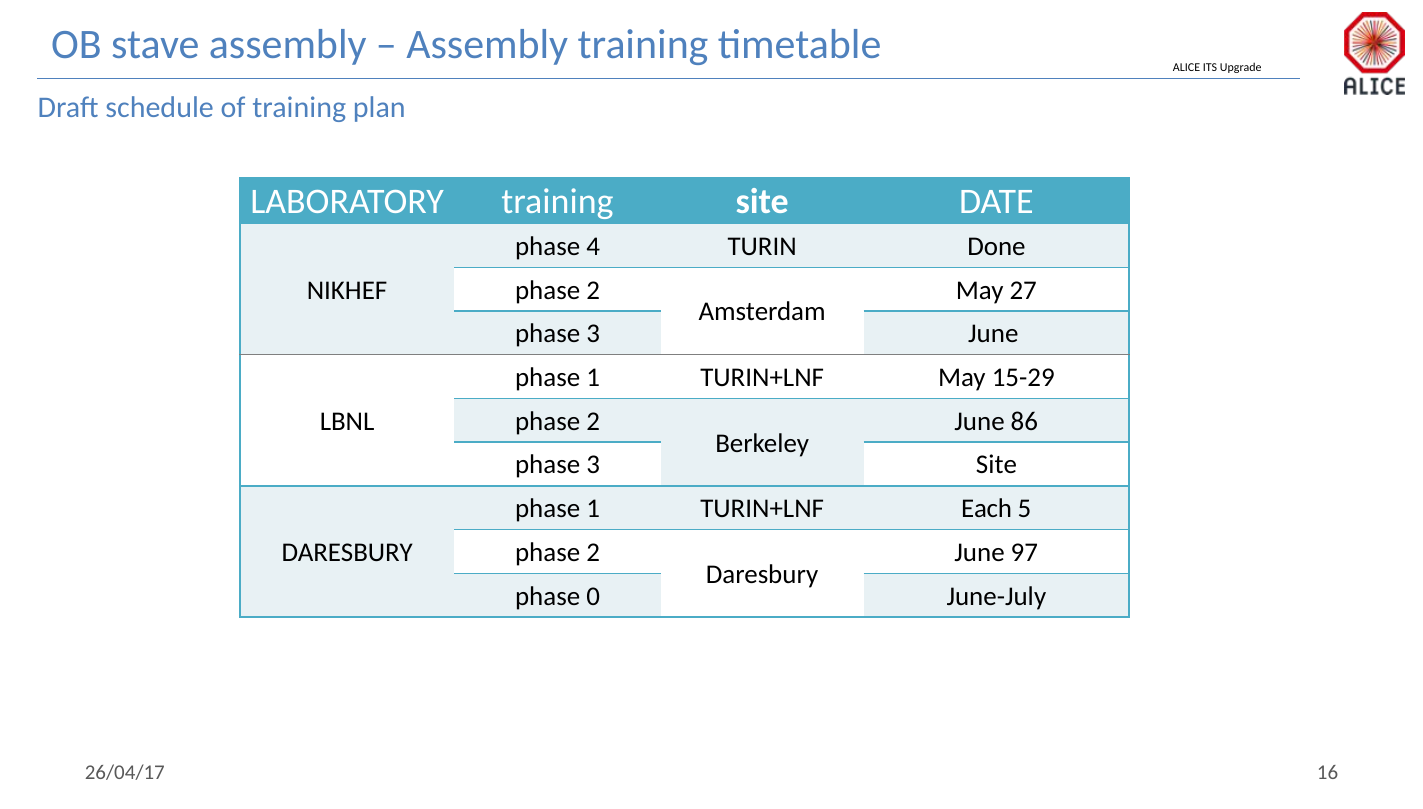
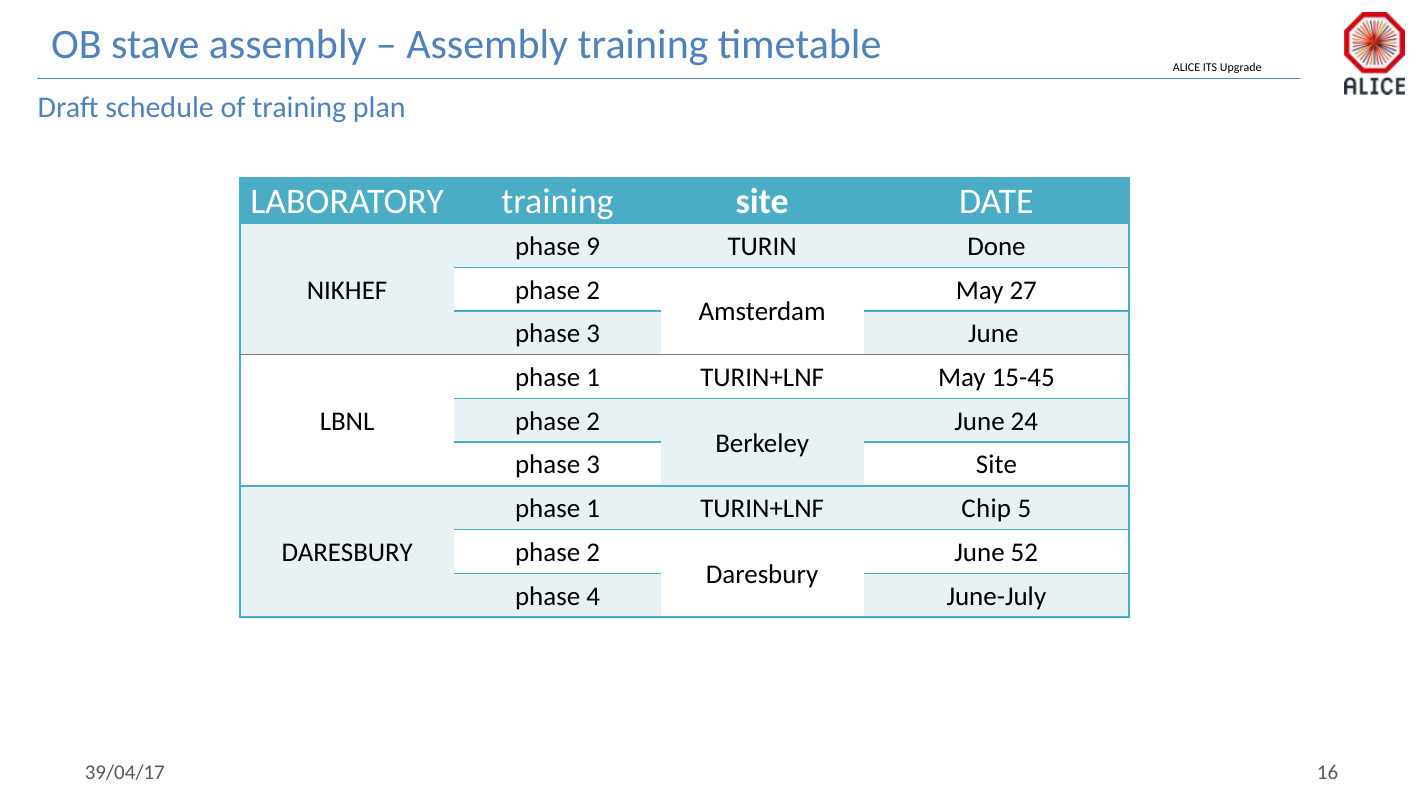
4: 4 -> 9 (593, 246)
15-29: 15-29 -> 15-45 (1023, 378)
86: 86 -> 24 (1024, 421)
Each: Each -> Chip (986, 509)
97: 97 -> 52 (1024, 553)
0: 0 -> 4 (593, 596)
26/04/17: 26/04/17 -> 39/04/17 (125, 773)
